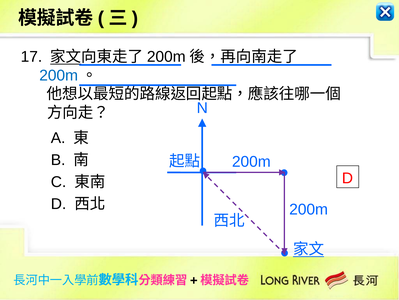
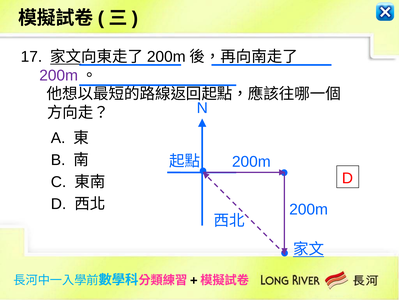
200m colour: blue -> purple (59, 75)
